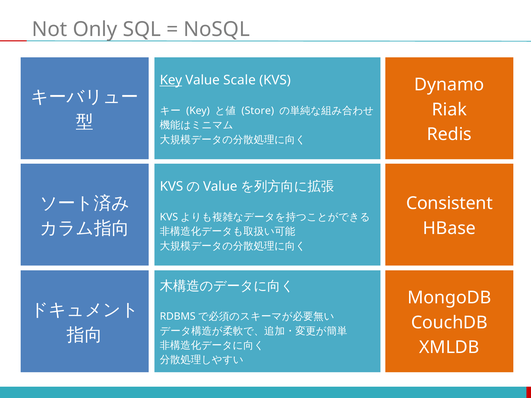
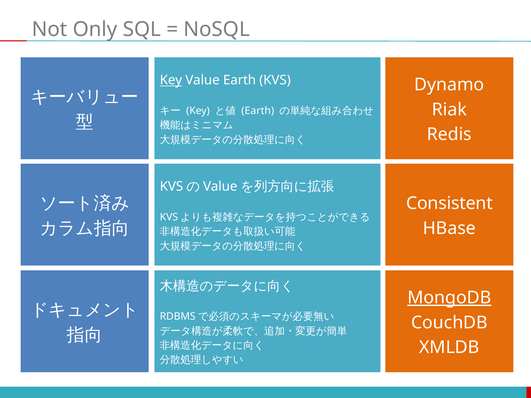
Value Scale: Scale -> Earth (240, 80)
Store: Store -> Earth (258, 111)
MongoDB underline: none -> present (449, 298)
